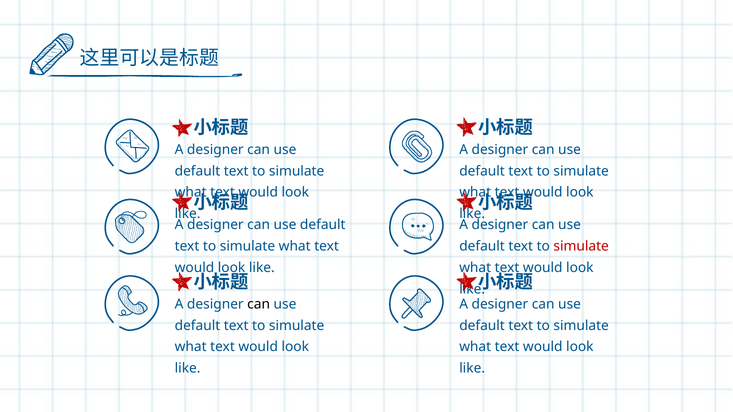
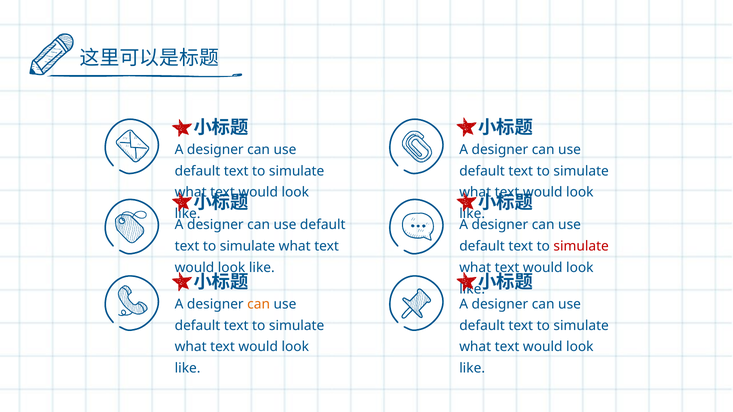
can colour: black -> orange (259, 304)
